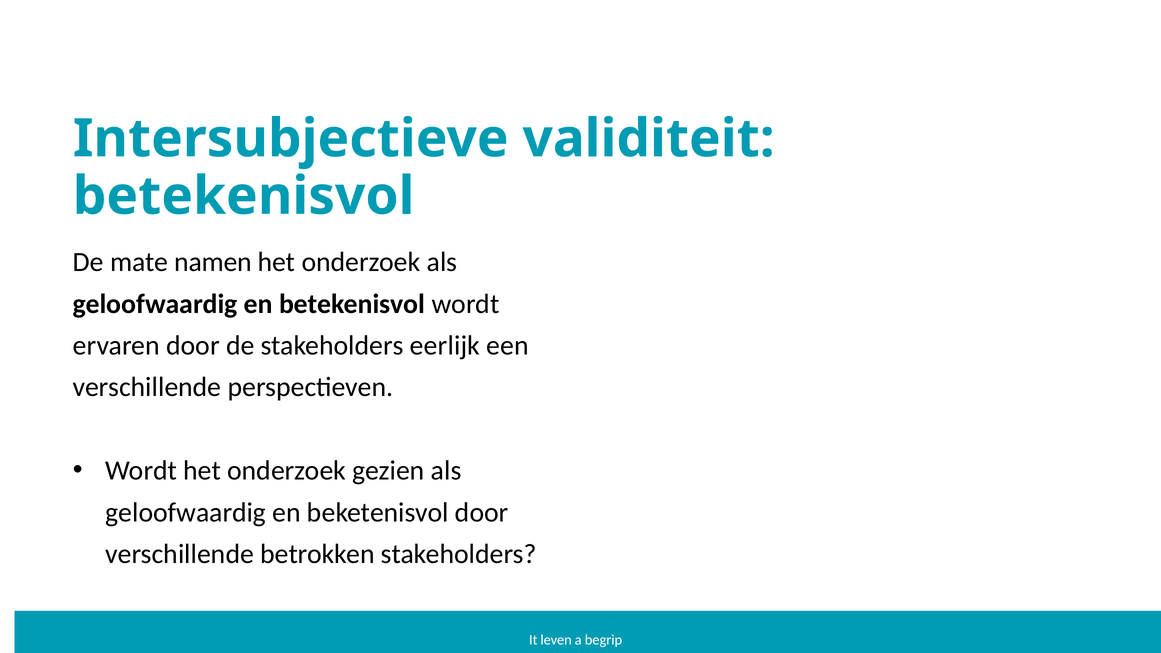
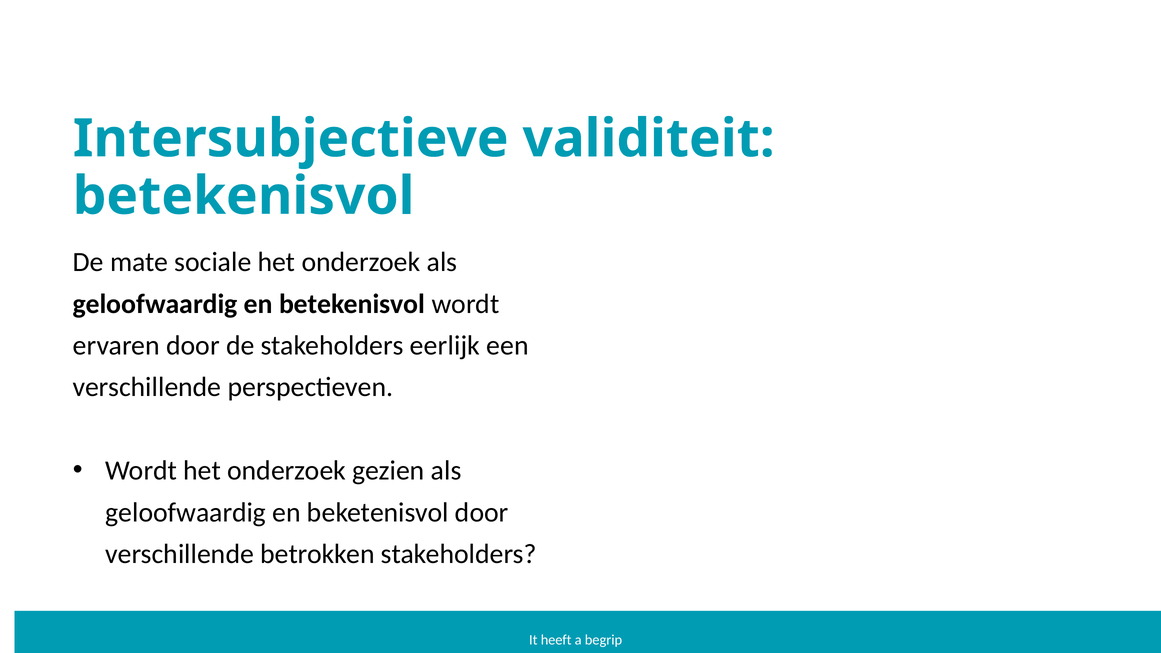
namen: namen -> sociale (213, 262)
leven: leven -> heeft (556, 640)
